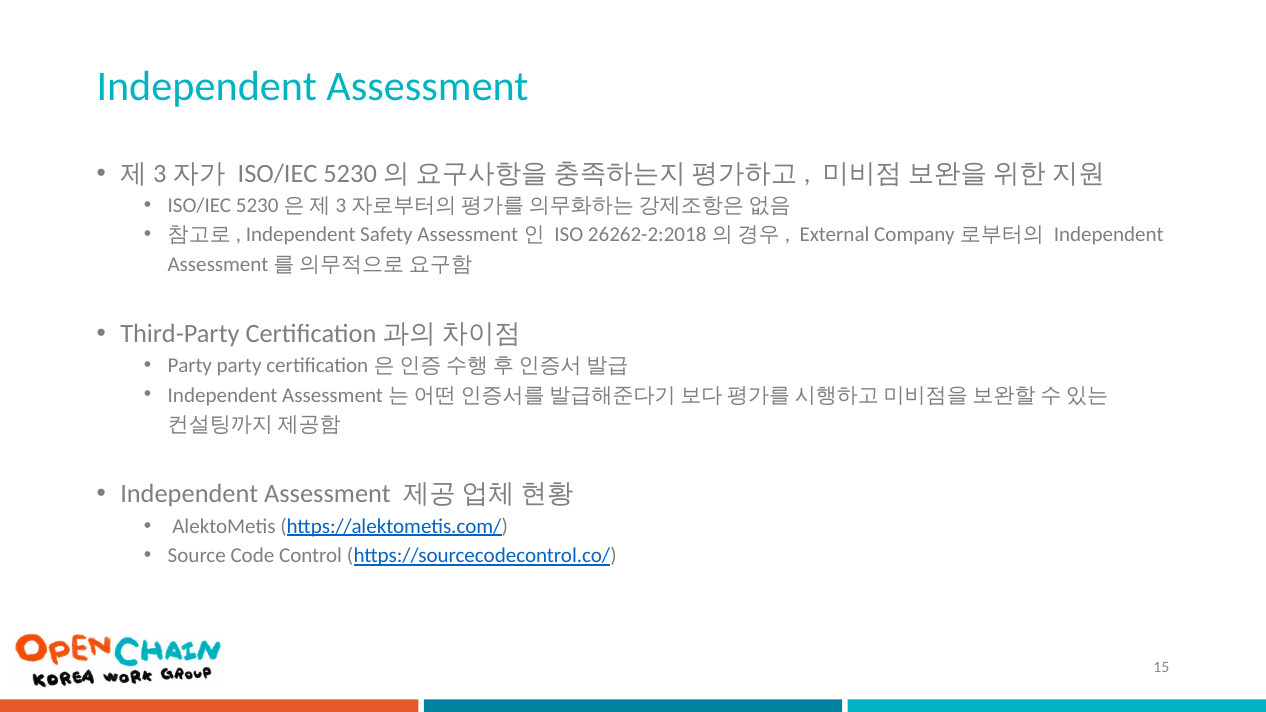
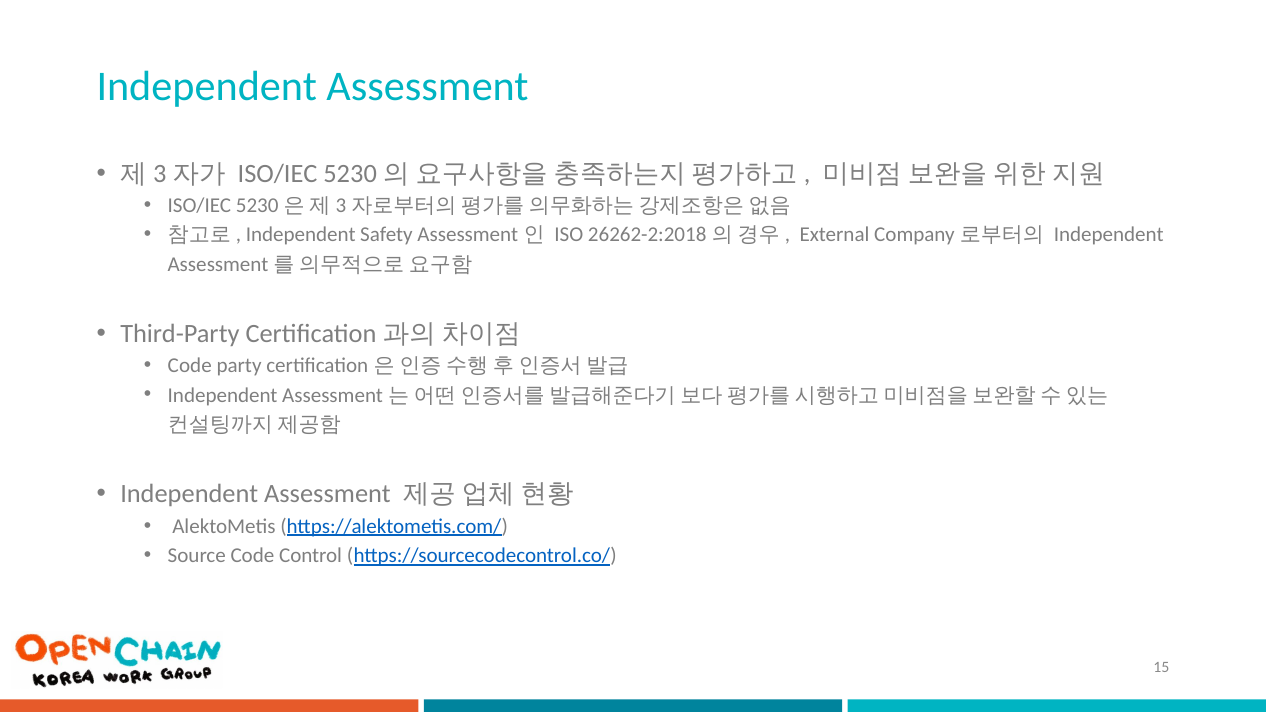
Party: Party -> Code (190, 366)
